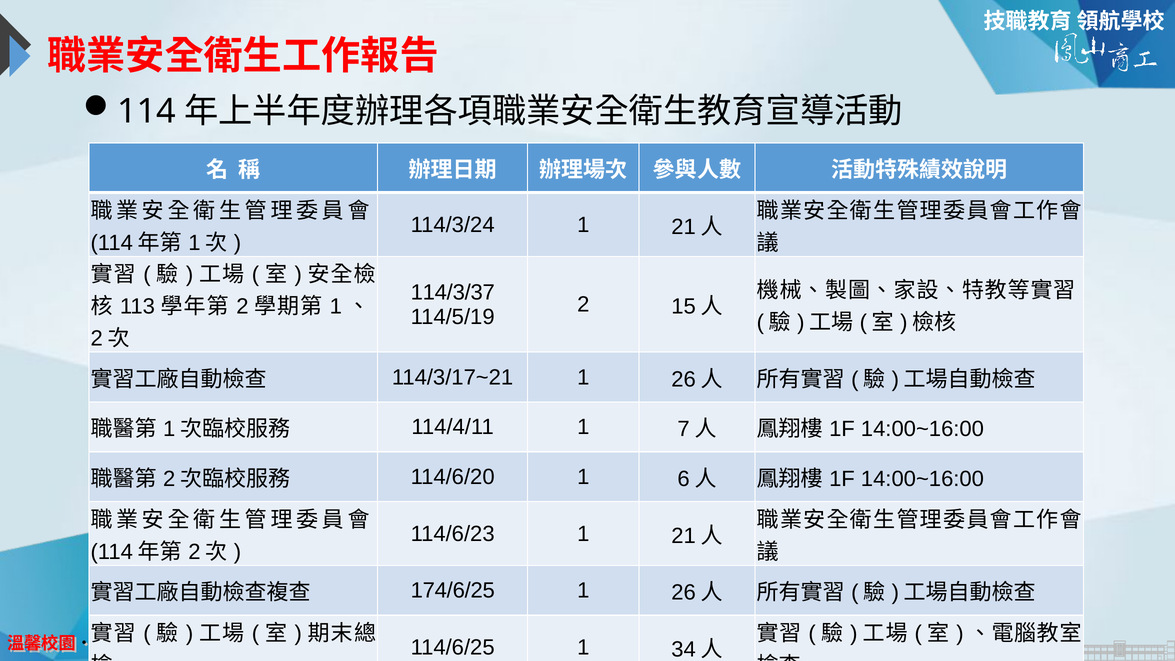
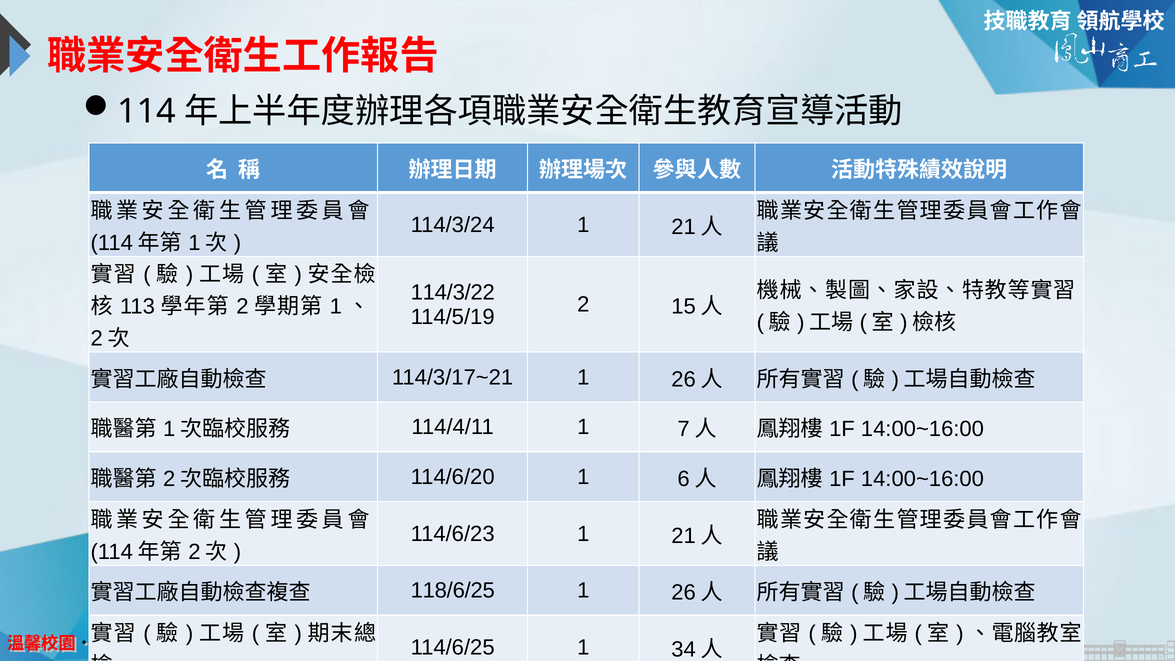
114/3/37: 114/3/37 -> 114/3/22 (453, 292)
174/6/25: 174/6/25 -> 118/6/25 (453, 591)
